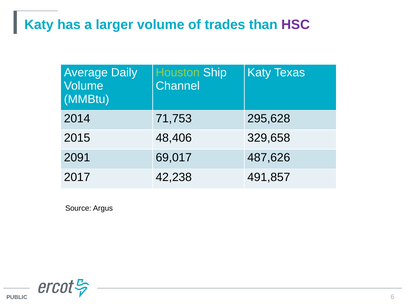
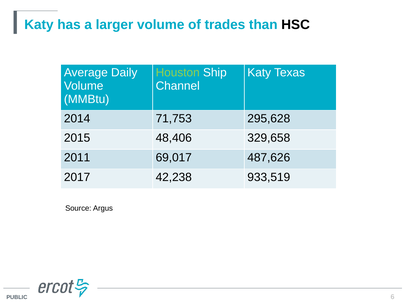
HSC colour: purple -> black (296, 25)
2091: 2091 -> 2011 (77, 157)
491,857: 491,857 -> 933,519 (269, 177)
